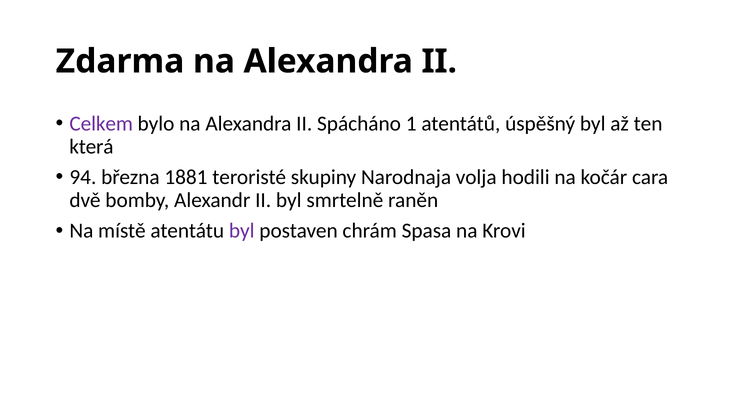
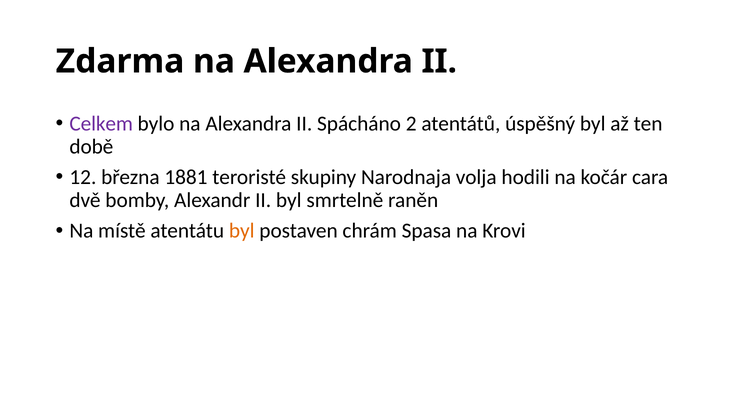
1: 1 -> 2 (411, 124)
která: která -> době (91, 147)
94: 94 -> 12 (83, 177)
byl colour: purple -> orange (242, 231)
